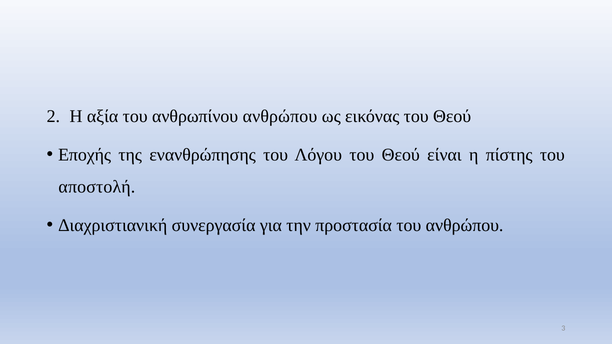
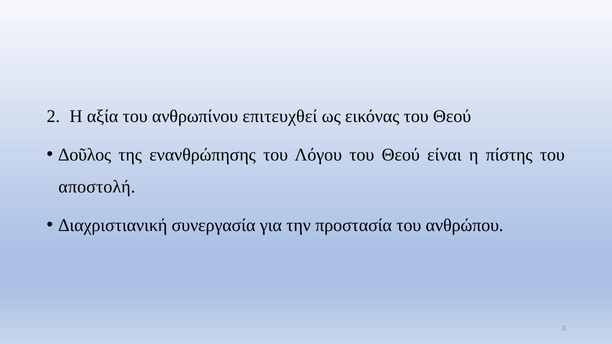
ανθρωπίνου ανθρώπου: ανθρώπου -> επιτευχθεί (280, 117)
Εποχής: Εποχής -> Δοῦλος (85, 155)
